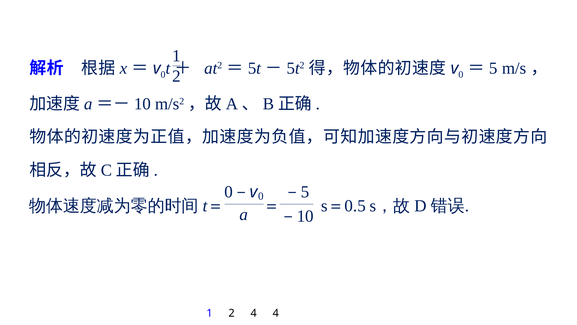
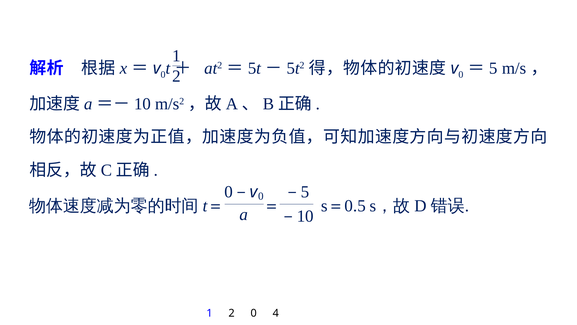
2 4: 4 -> 0 (254, 313)
